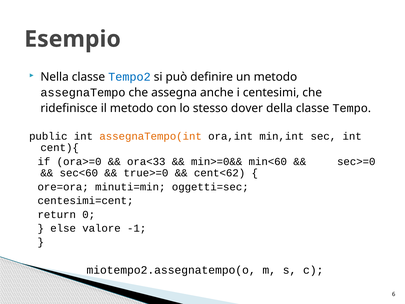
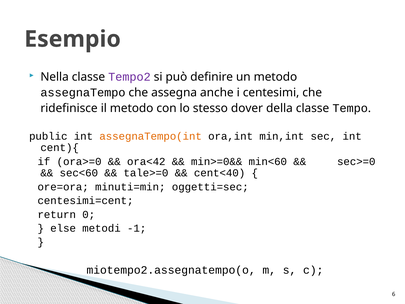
Tempo2 colour: blue -> purple (129, 77)
ora<33: ora<33 -> ora<42 (146, 161)
true>=0: true>=0 -> tale>=0 (146, 173)
cent<62: cent<62 -> cent<40 (220, 173)
valore: valore -> metodi (101, 228)
